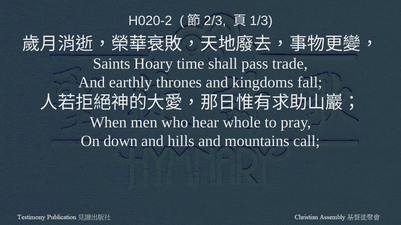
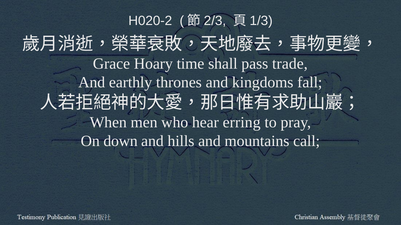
Saints: Saints -> Grace (111, 64)
whole: whole -> erring (242, 123)
